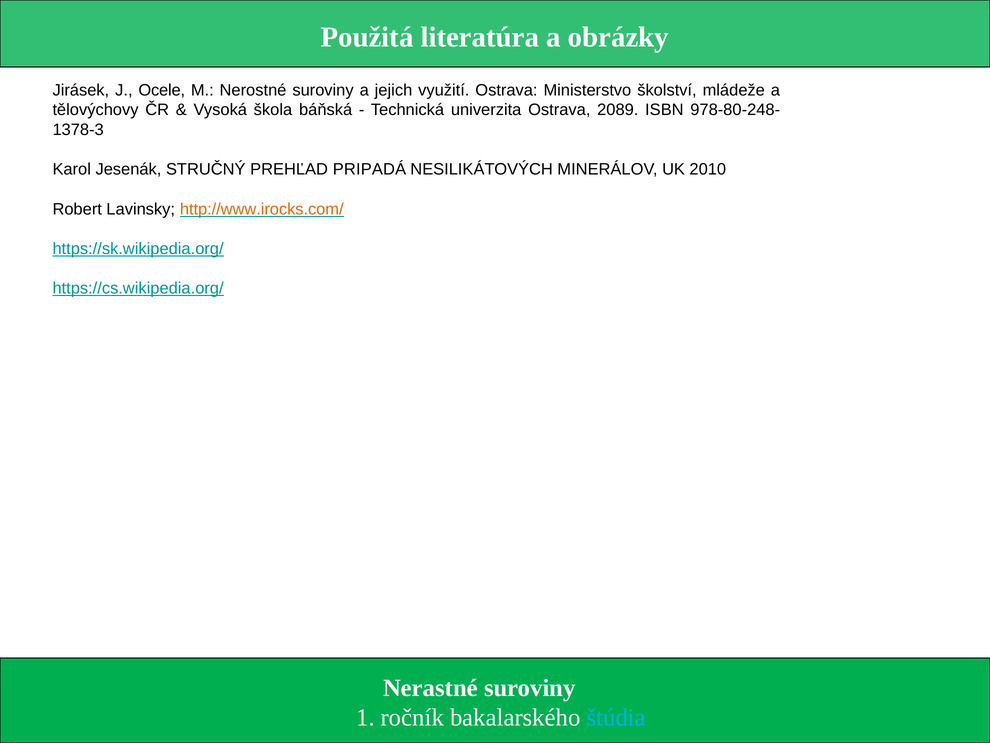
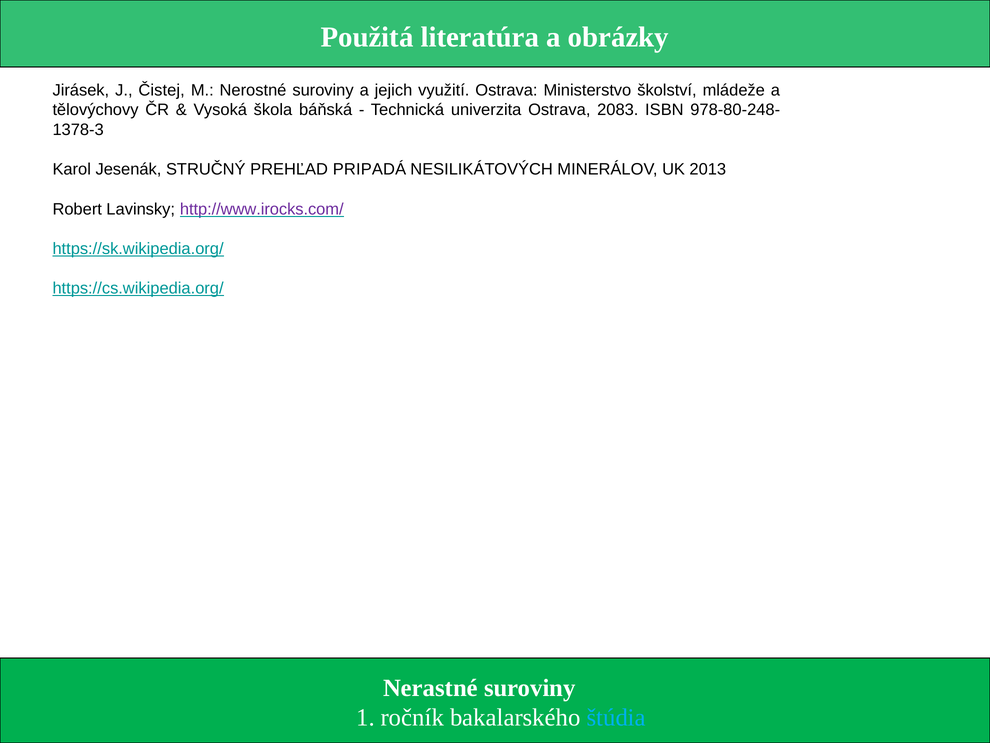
Ocele: Ocele -> Čistej (162, 90)
2089: 2089 -> 2083 (618, 110)
2010: 2010 -> 2013 (708, 169)
http://www.irocks.com/ colour: orange -> purple (262, 209)
